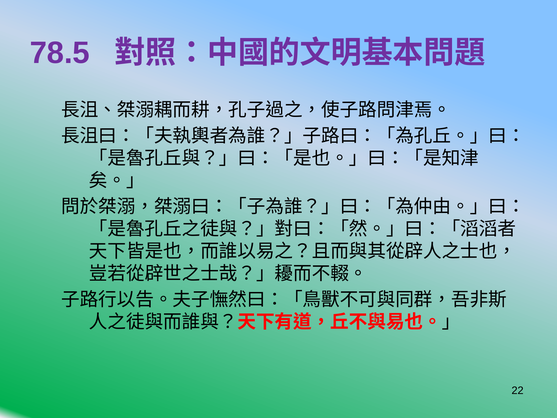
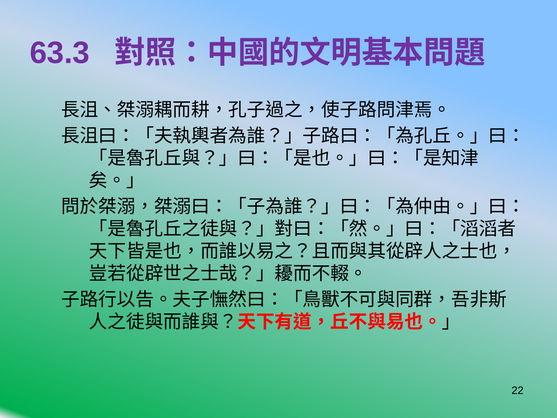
78.5: 78.5 -> 63.3 (60, 53)
